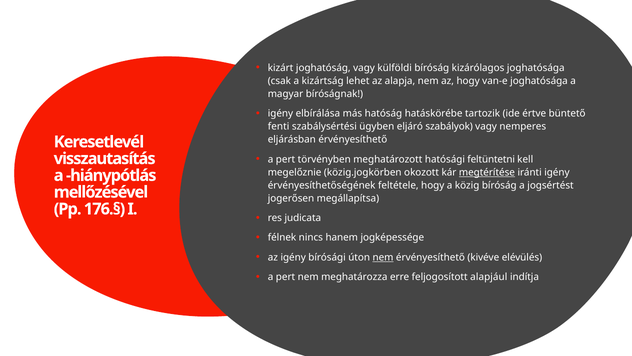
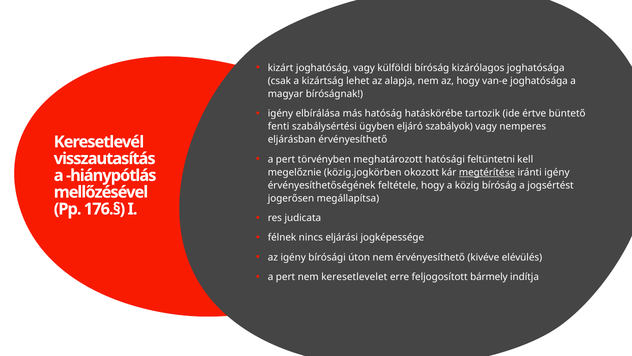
hanem: hanem -> eljárási (342, 237)
nem underline: present -> none (383, 257)
meghatározza: meghatározza -> keresetlevelet (354, 277)
alapjául: alapjául -> bármely (489, 277)
